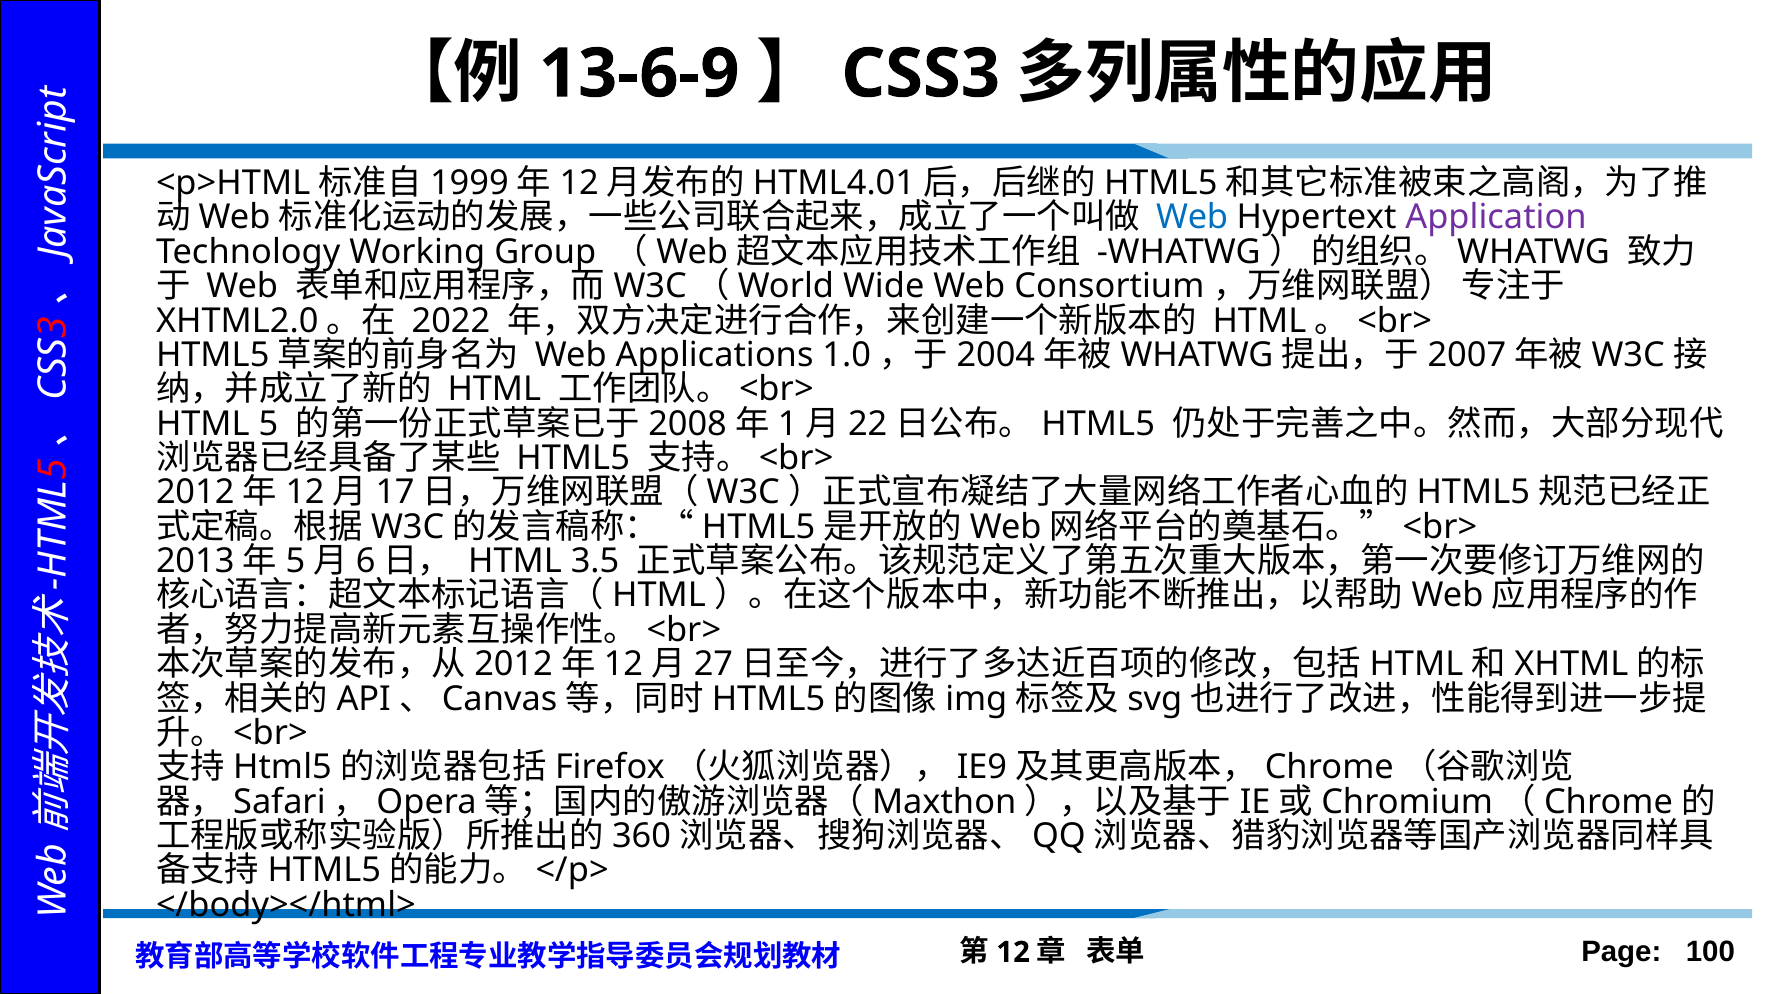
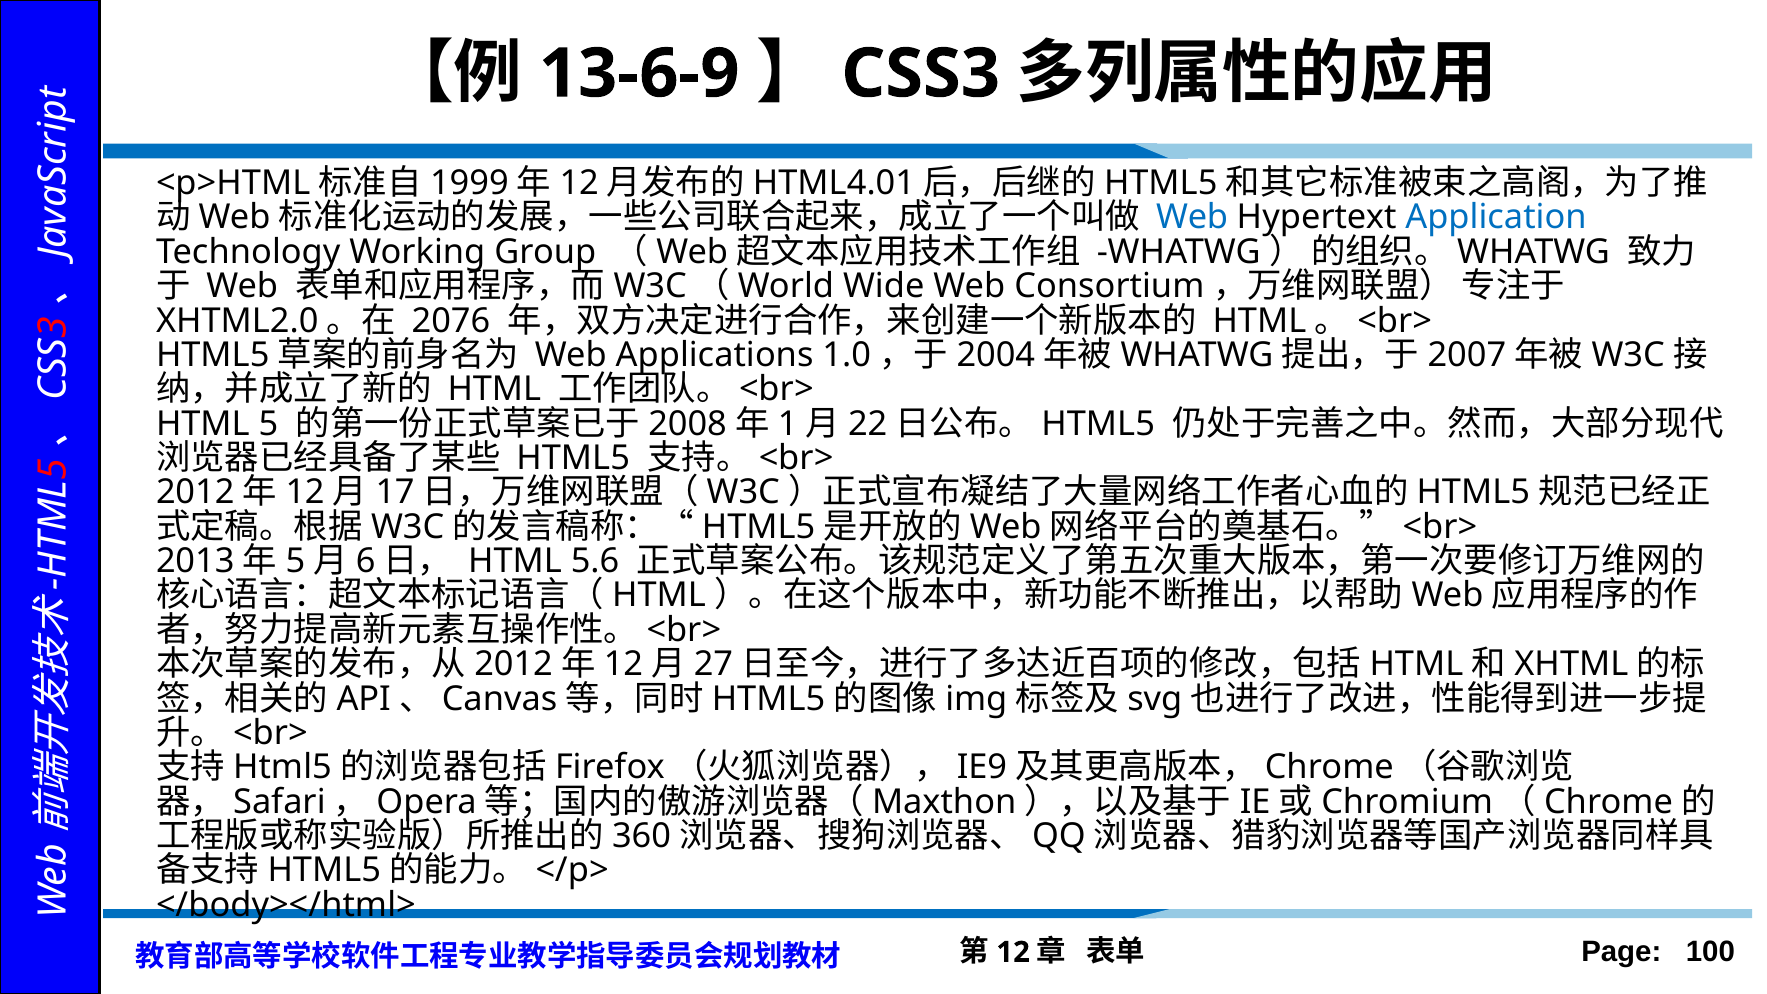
Application colour: purple -> blue (1496, 218)
2022: 2022 -> 2076 (451, 321)
3.5: 3.5 -> 5.6 (595, 561)
